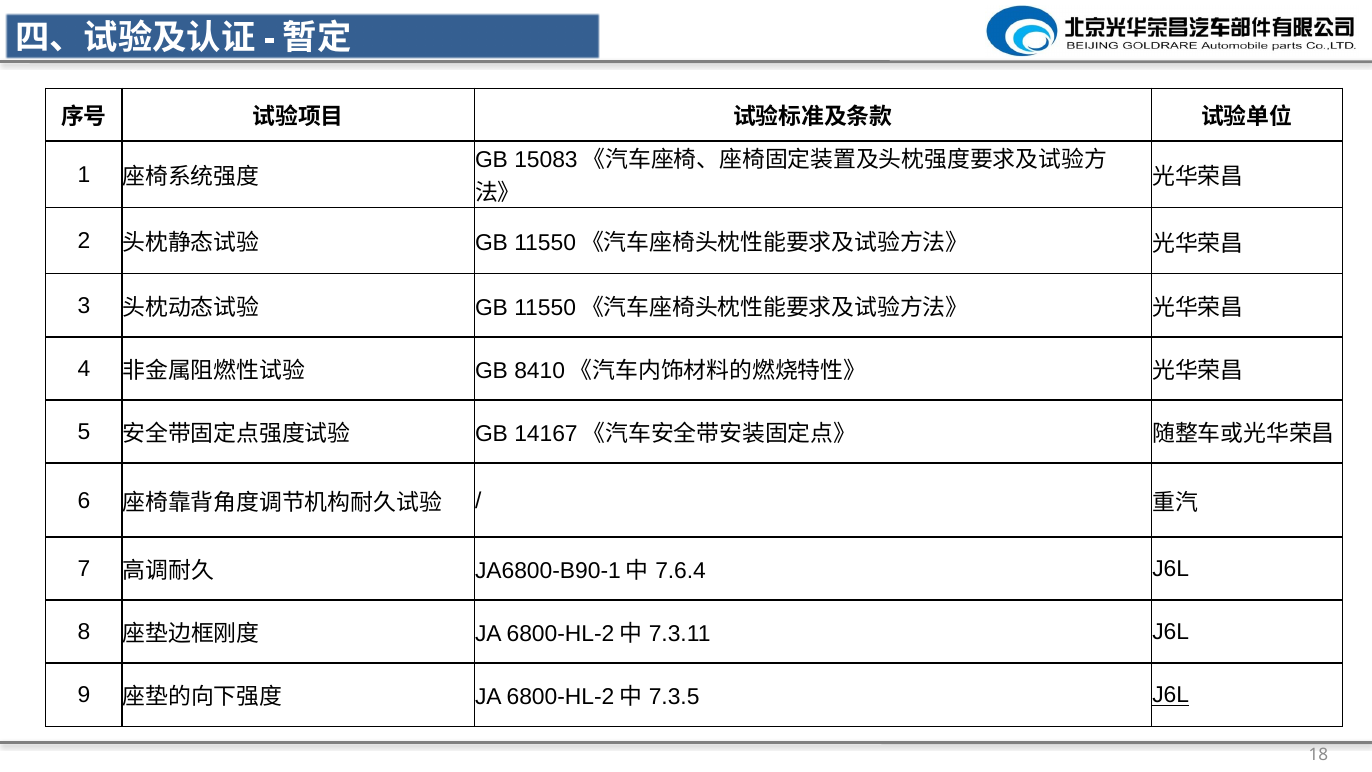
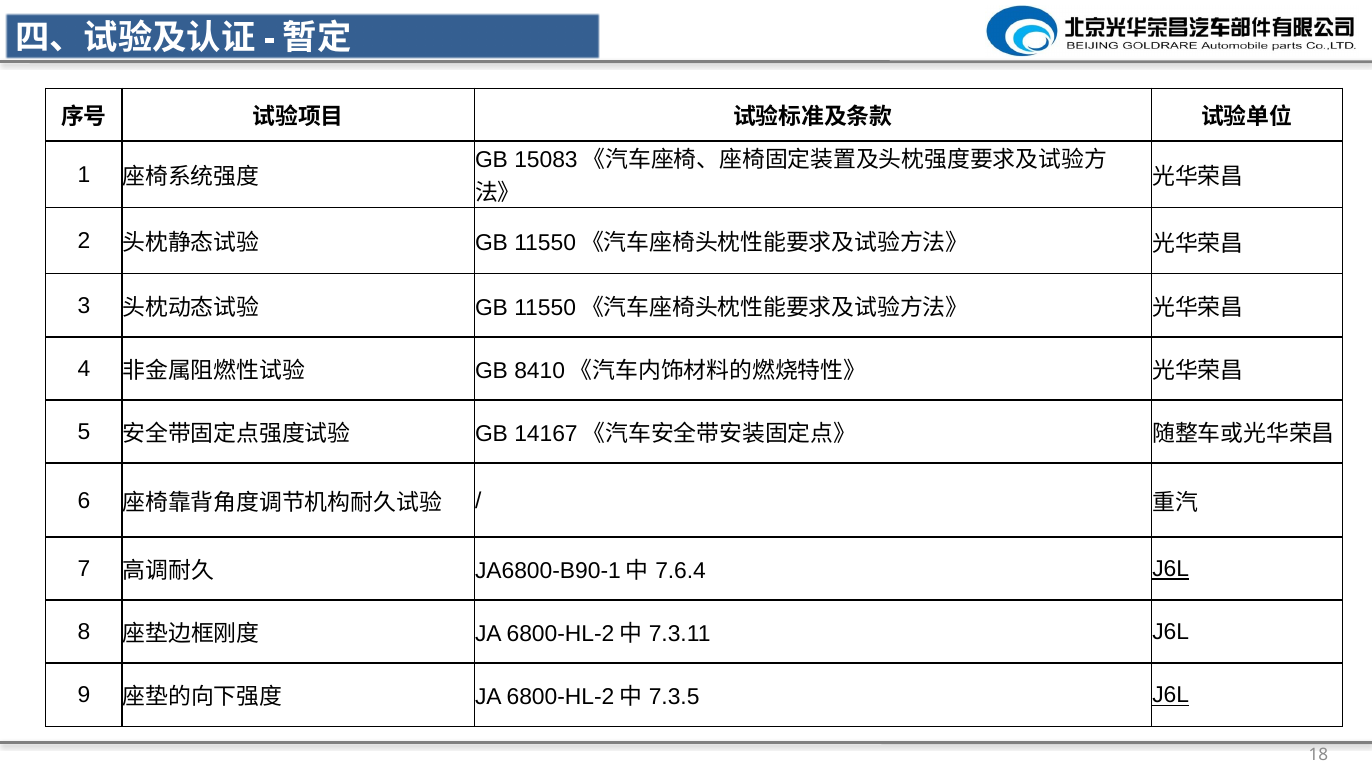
J6L underline: none -> present (1171, 569)
